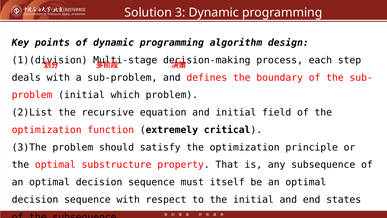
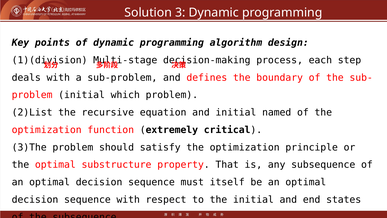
field: field -> named (277, 112)
